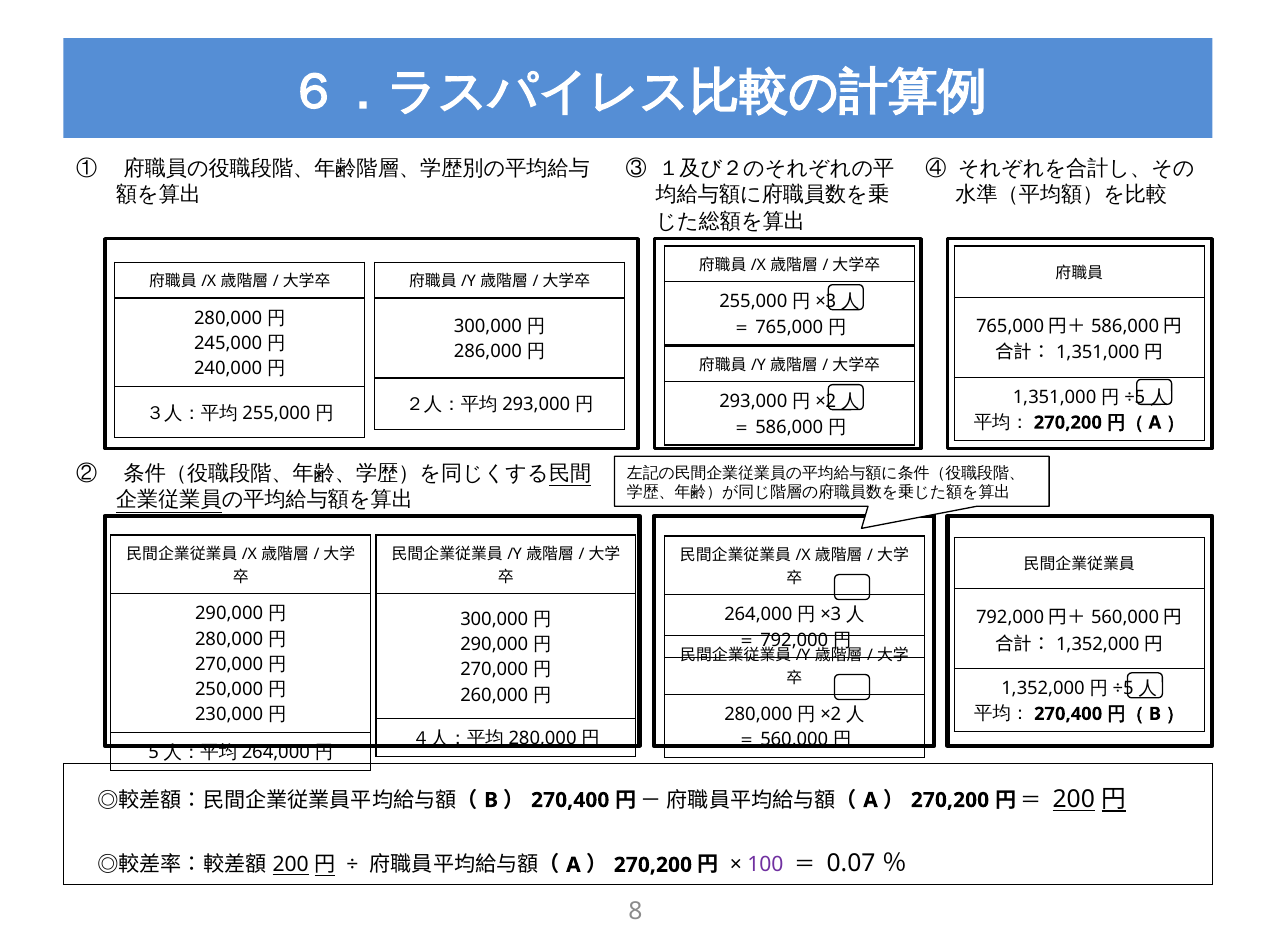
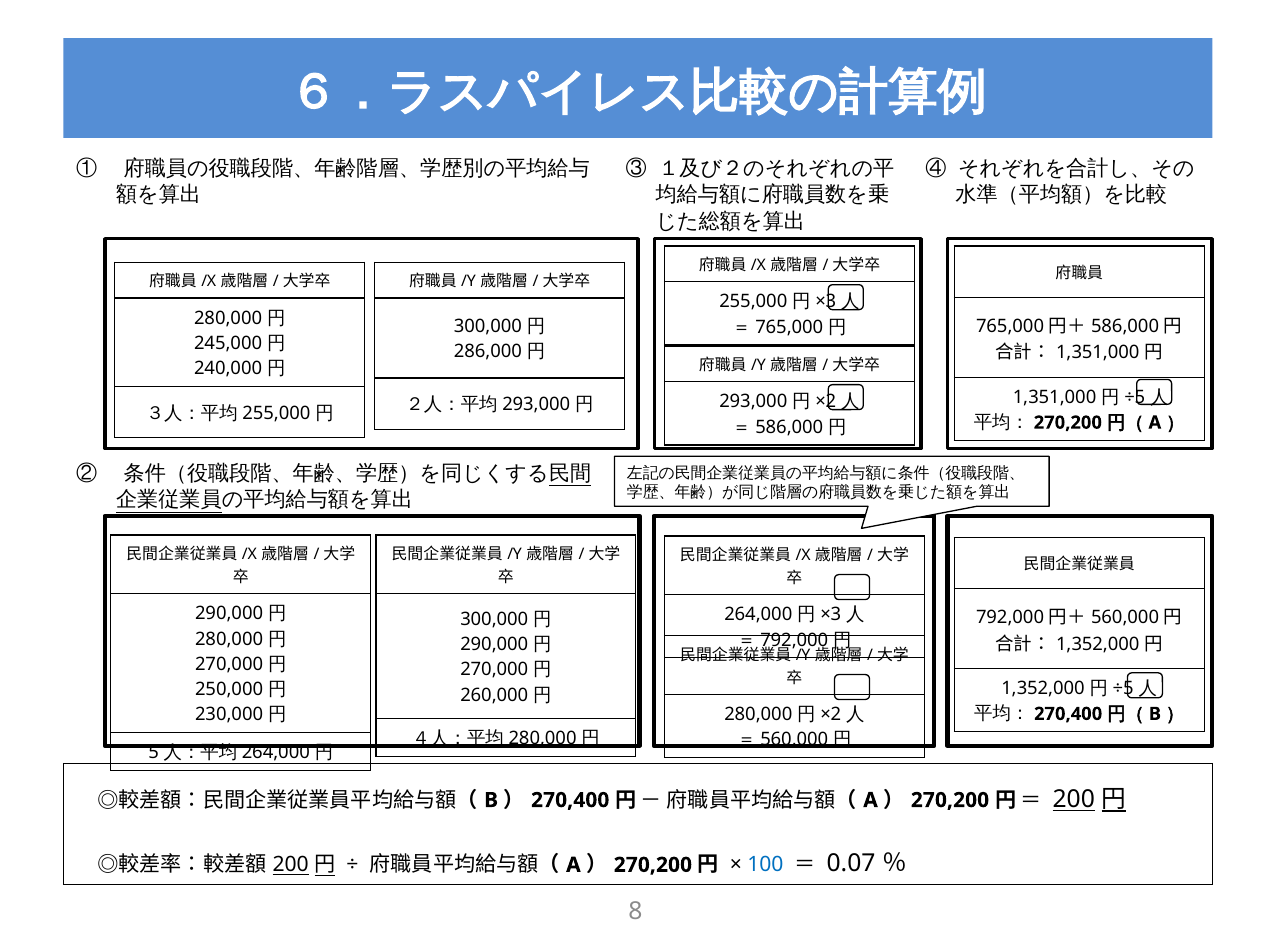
100 colour: purple -> blue (765, 865)
